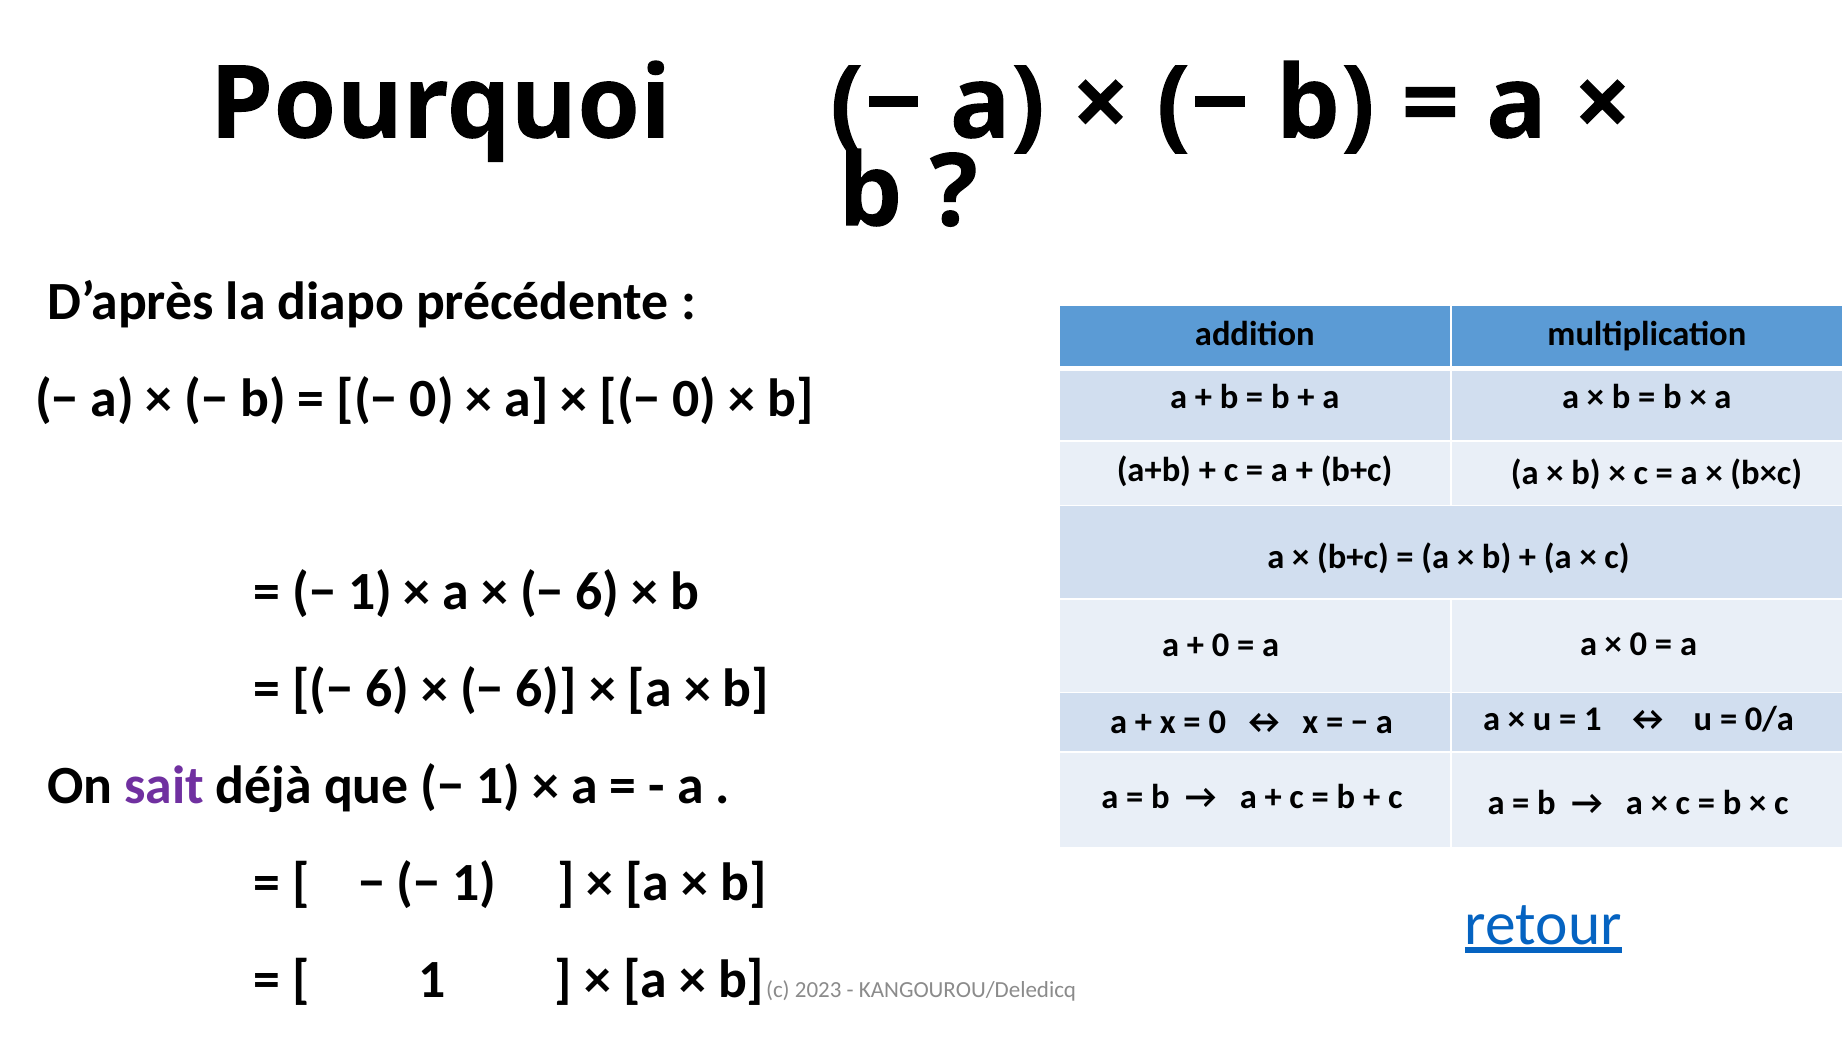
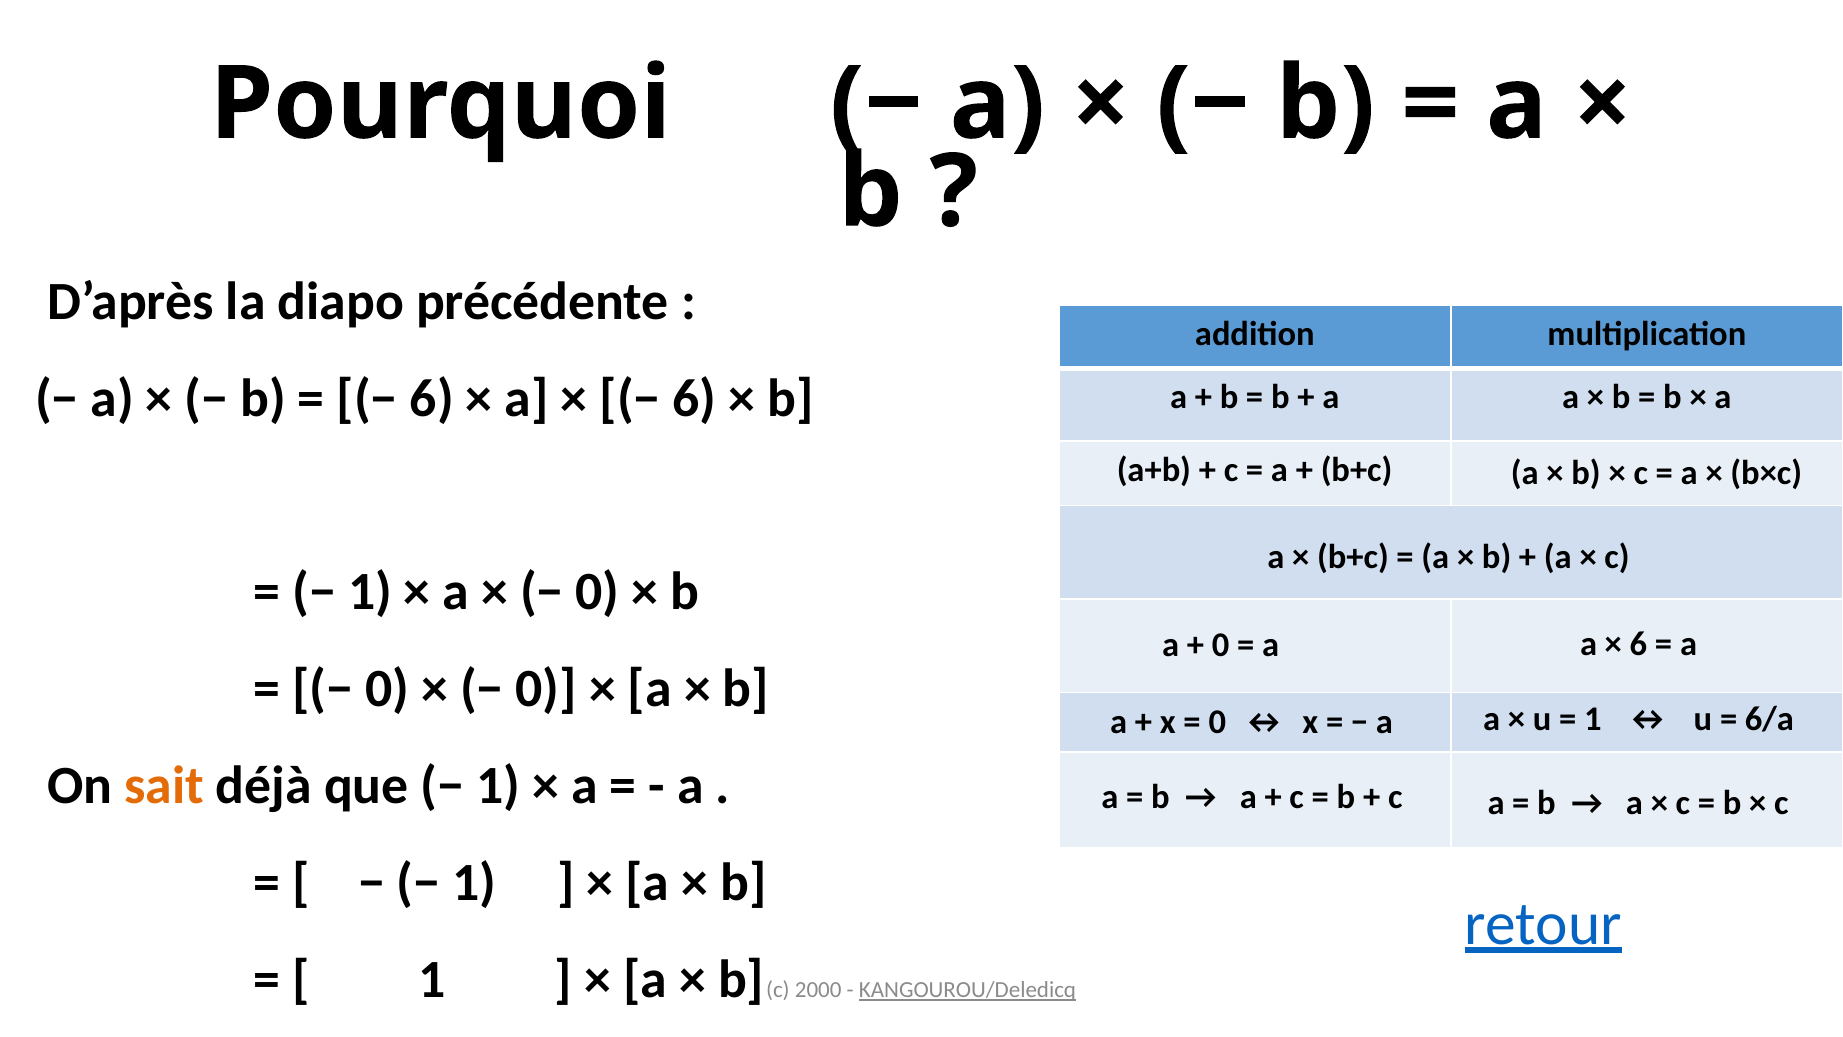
0: 0 -> 6 (432, 398)
0: 0 -> 6 (694, 398)
6: 6 -> 0 (598, 592)
0: 0 -> 6 (1638, 644)
6: 6 -> 0 (387, 689)
6: 6 -> 0 (546, 689)
0/a: 0/a -> 6/a (1769, 719)
sait colour: purple -> orange (164, 786)
2023: 2023 -> 2000 (818, 990)
KANGOUROU/Deledicq underline: none -> present (968, 990)
